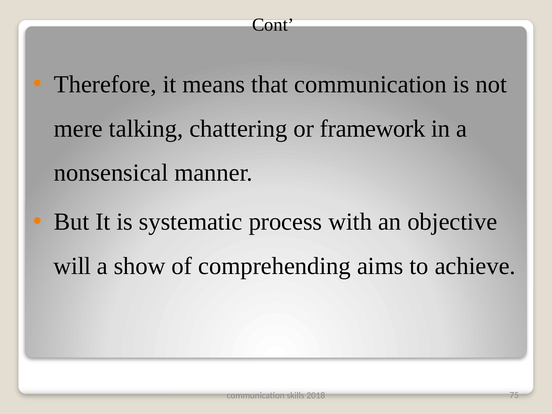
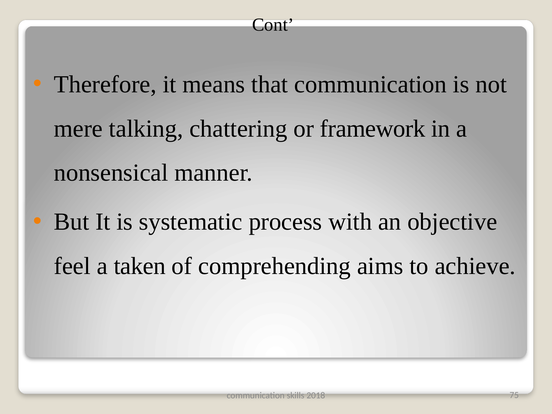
will: will -> feel (72, 266)
show: show -> taken (140, 266)
